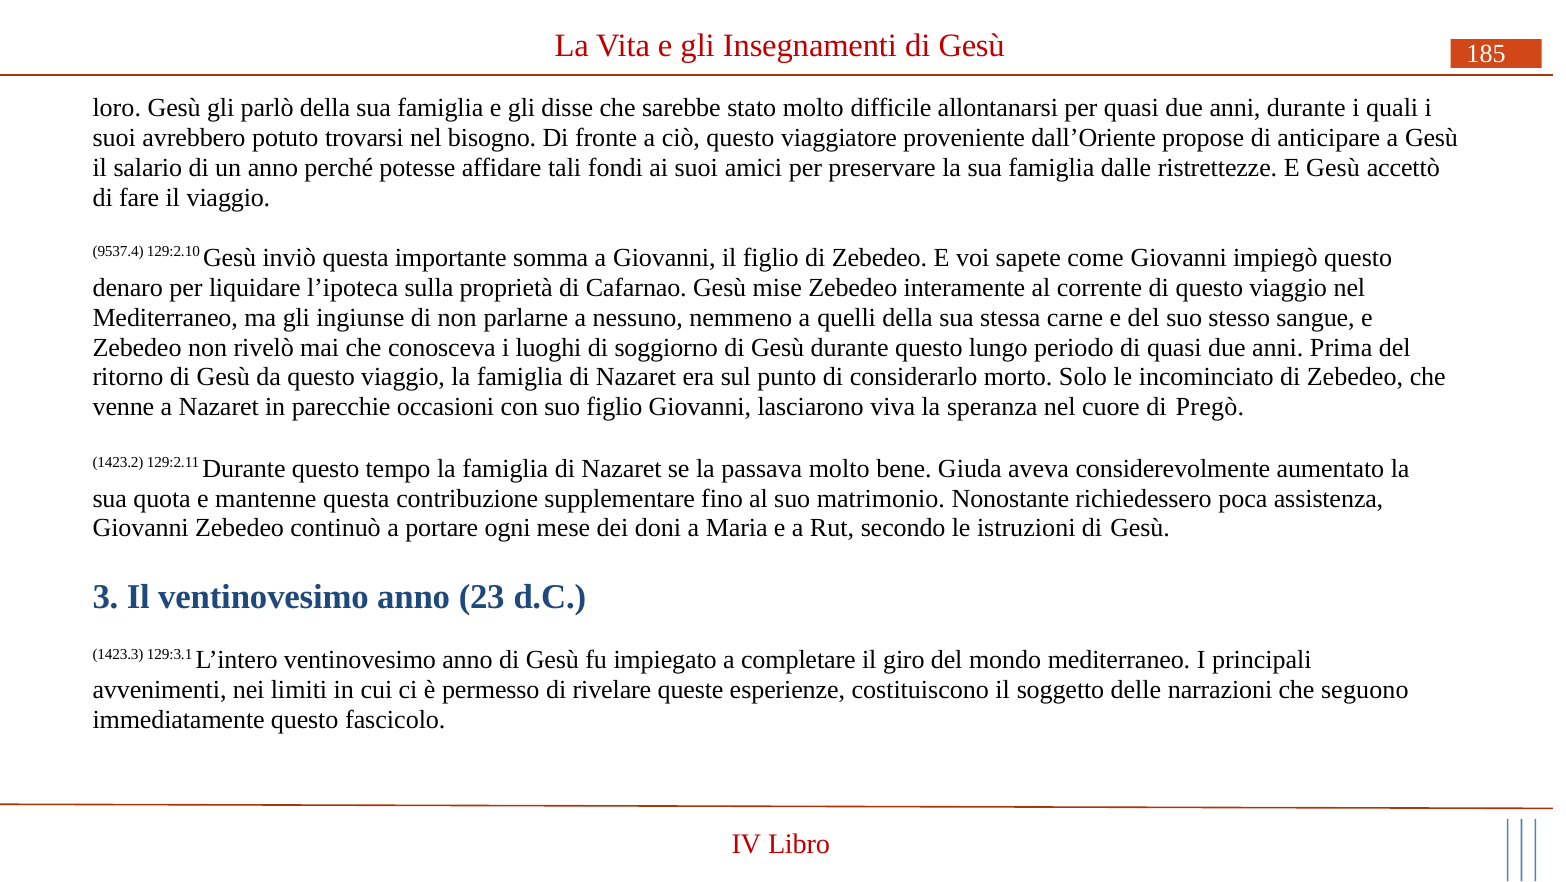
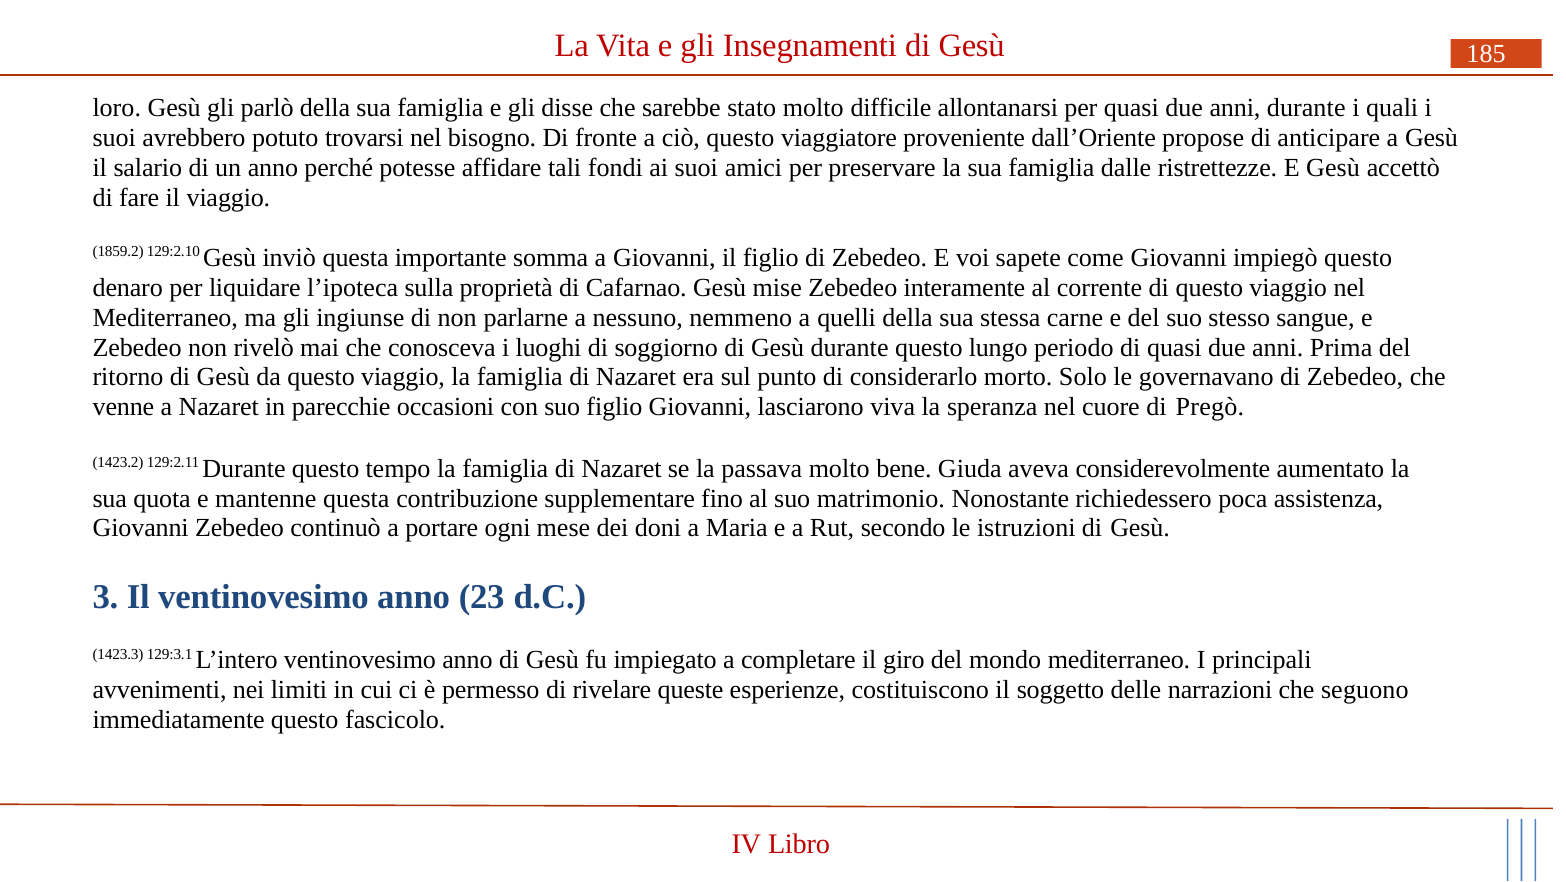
9537.4: 9537.4 -> 1859.2 (118, 252)
incominciato: incominciato -> governavano (1206, 377)
